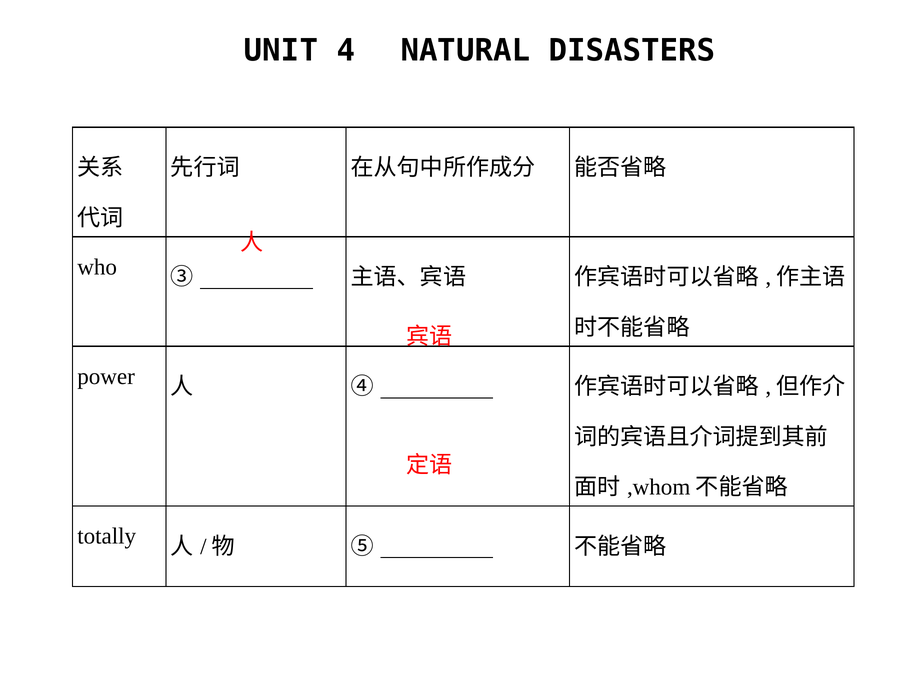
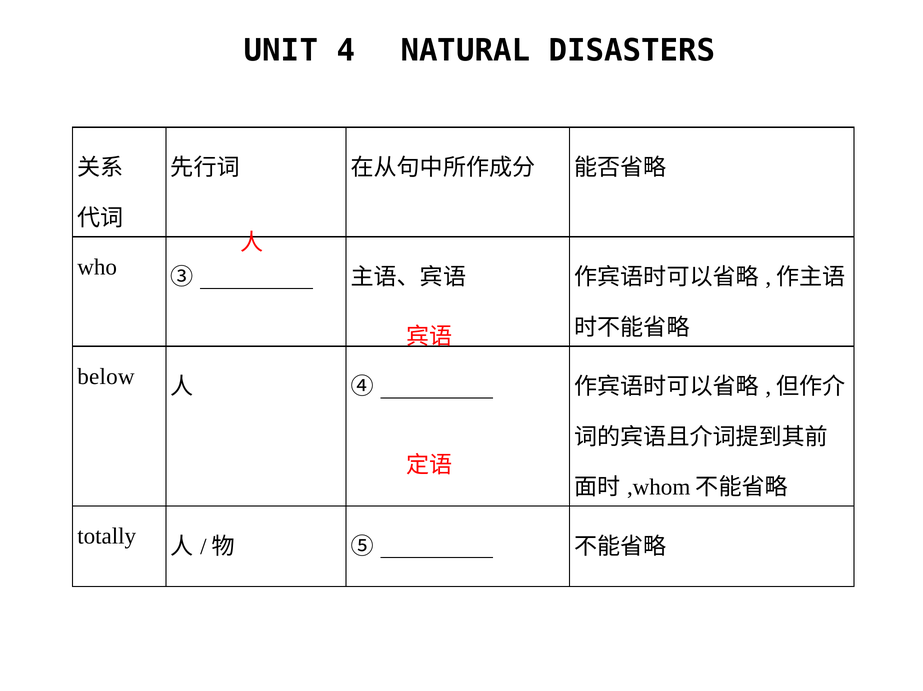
power: power -> below (106, 376)
